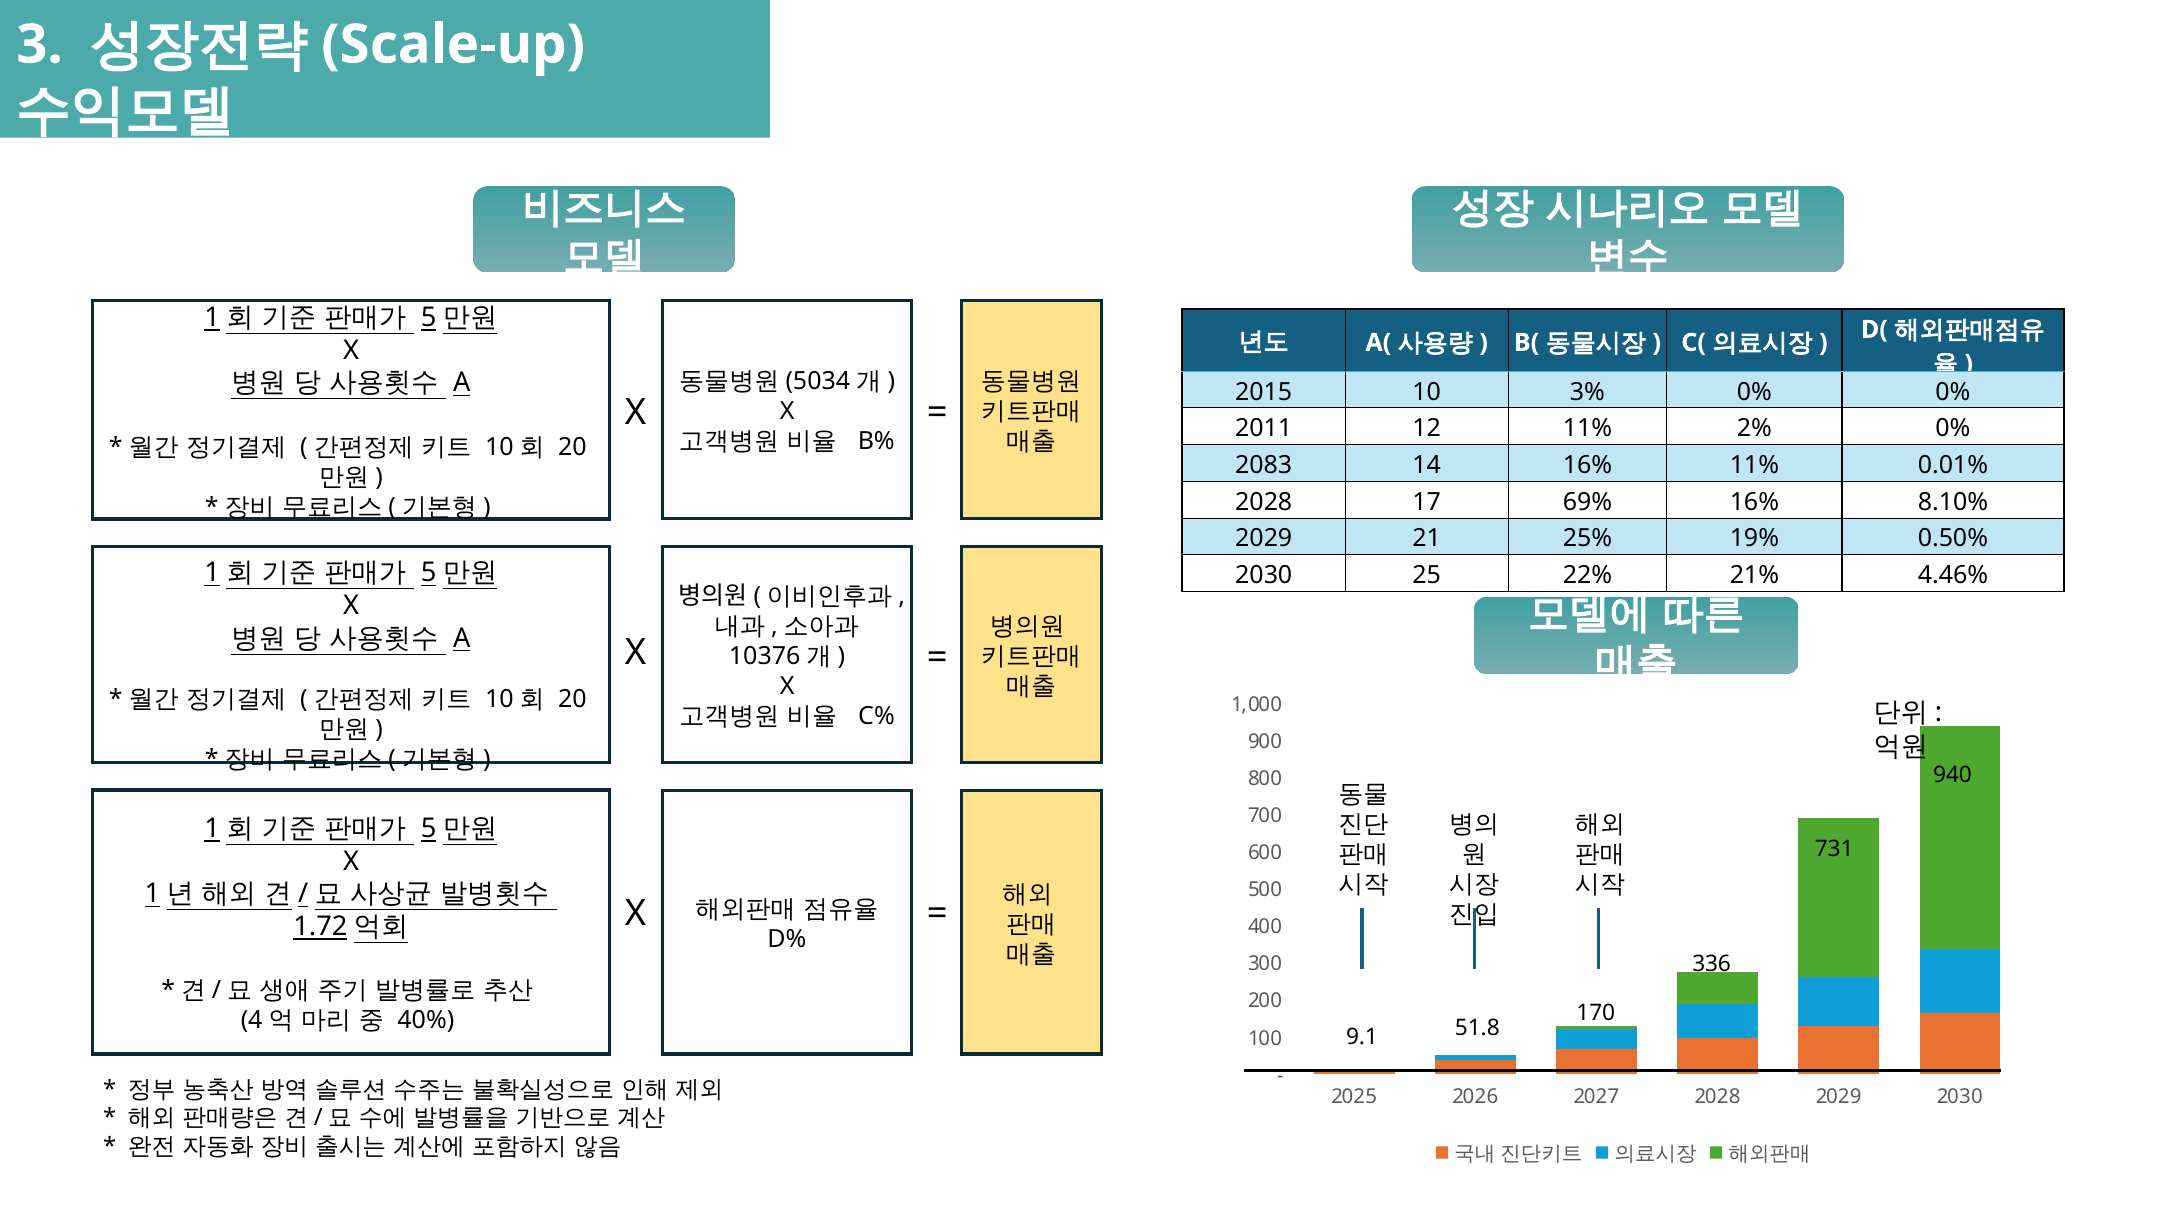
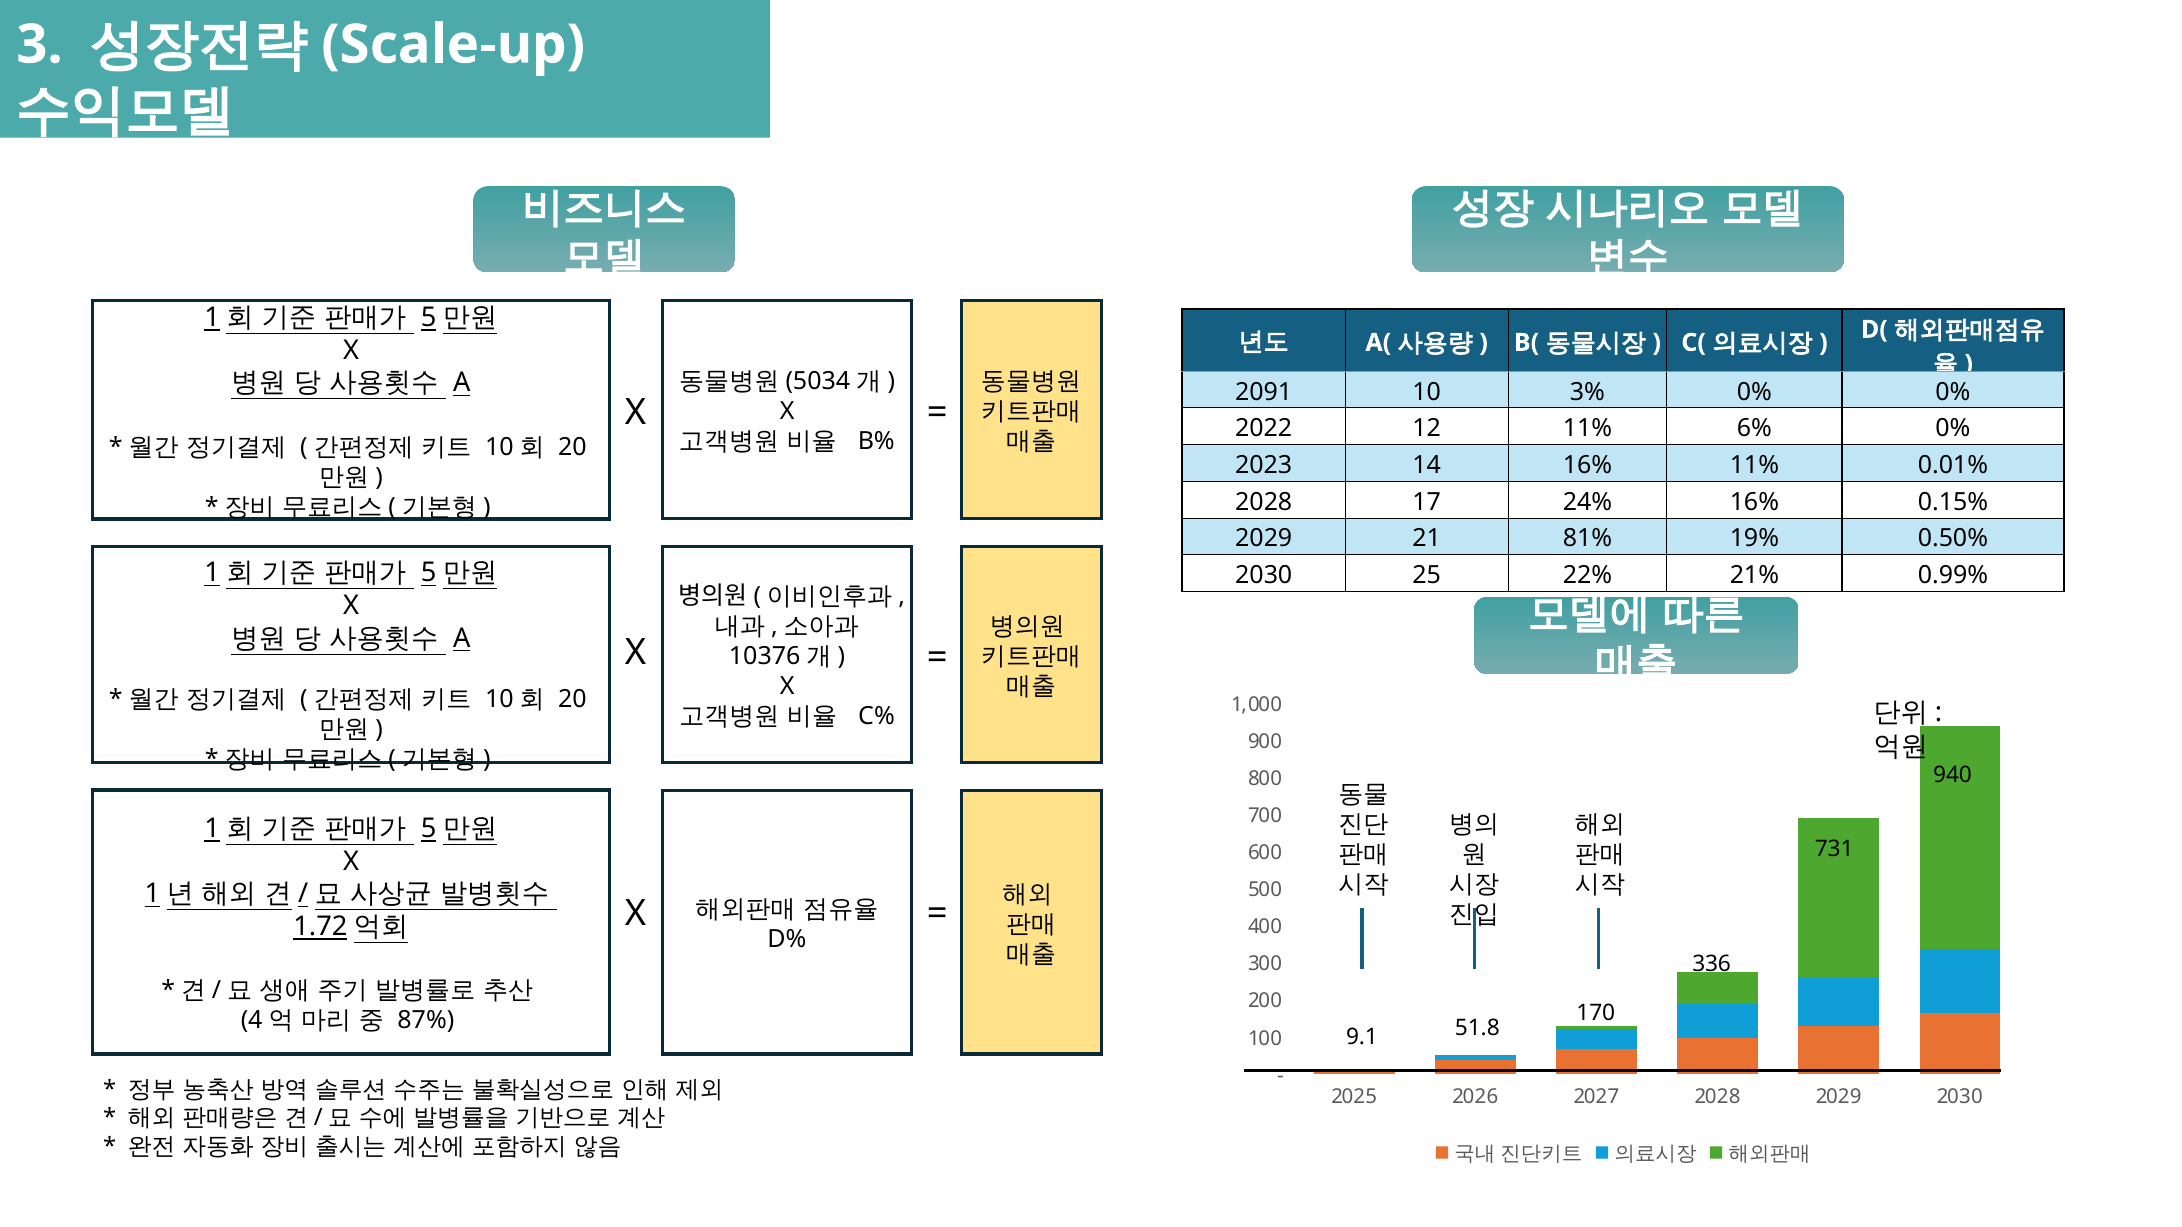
2015: 2015 -> 2091 (1264, 392)
2011: 2011 -> 2022 (1264, 429)
2%: 2% -> 6% (1754, 429)
2083: 2083 -> 2023 (1264, 465)
69%: 69% -> 24% (1588, 502)
8.10%: 8.10% -> 0.15% (1953, 502)
25%: 25% -> 81% (1588, 539)
4.46%: 4.46% -> 0.99% (1953, 576)
40%: 40% -> 87% (426, 1021)
